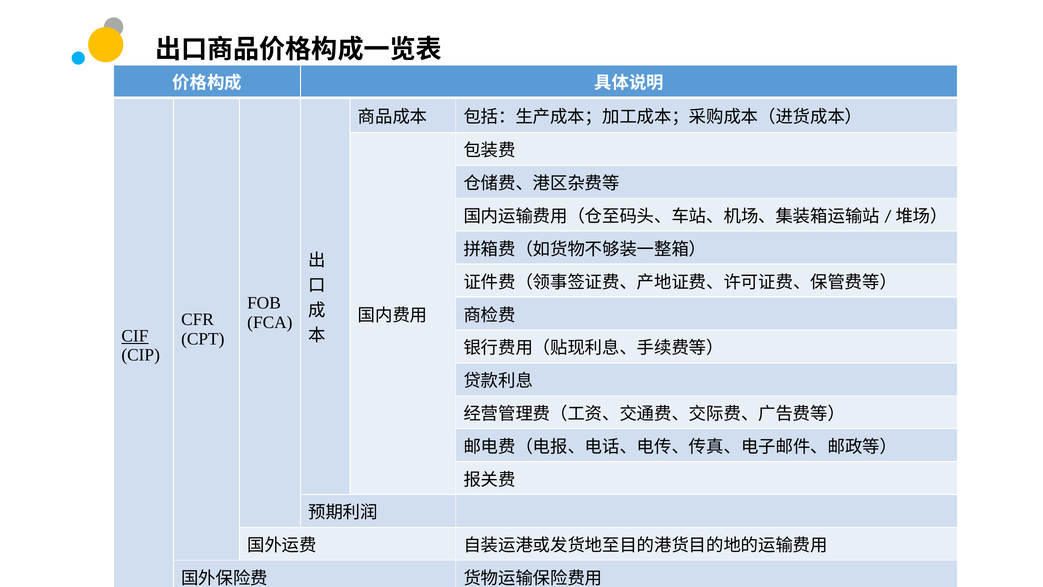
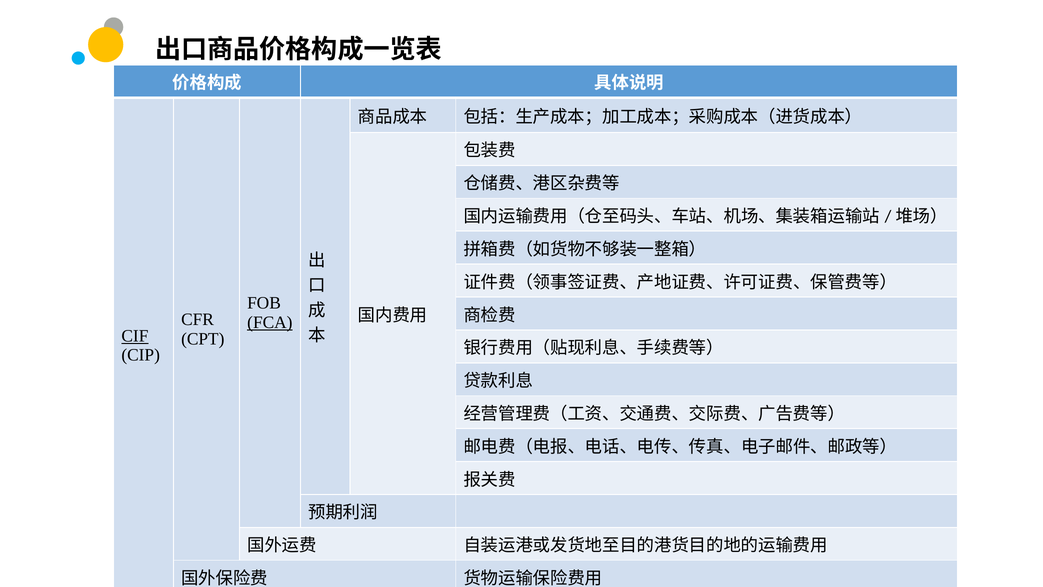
FCA underline: none -> present (270, 322)
